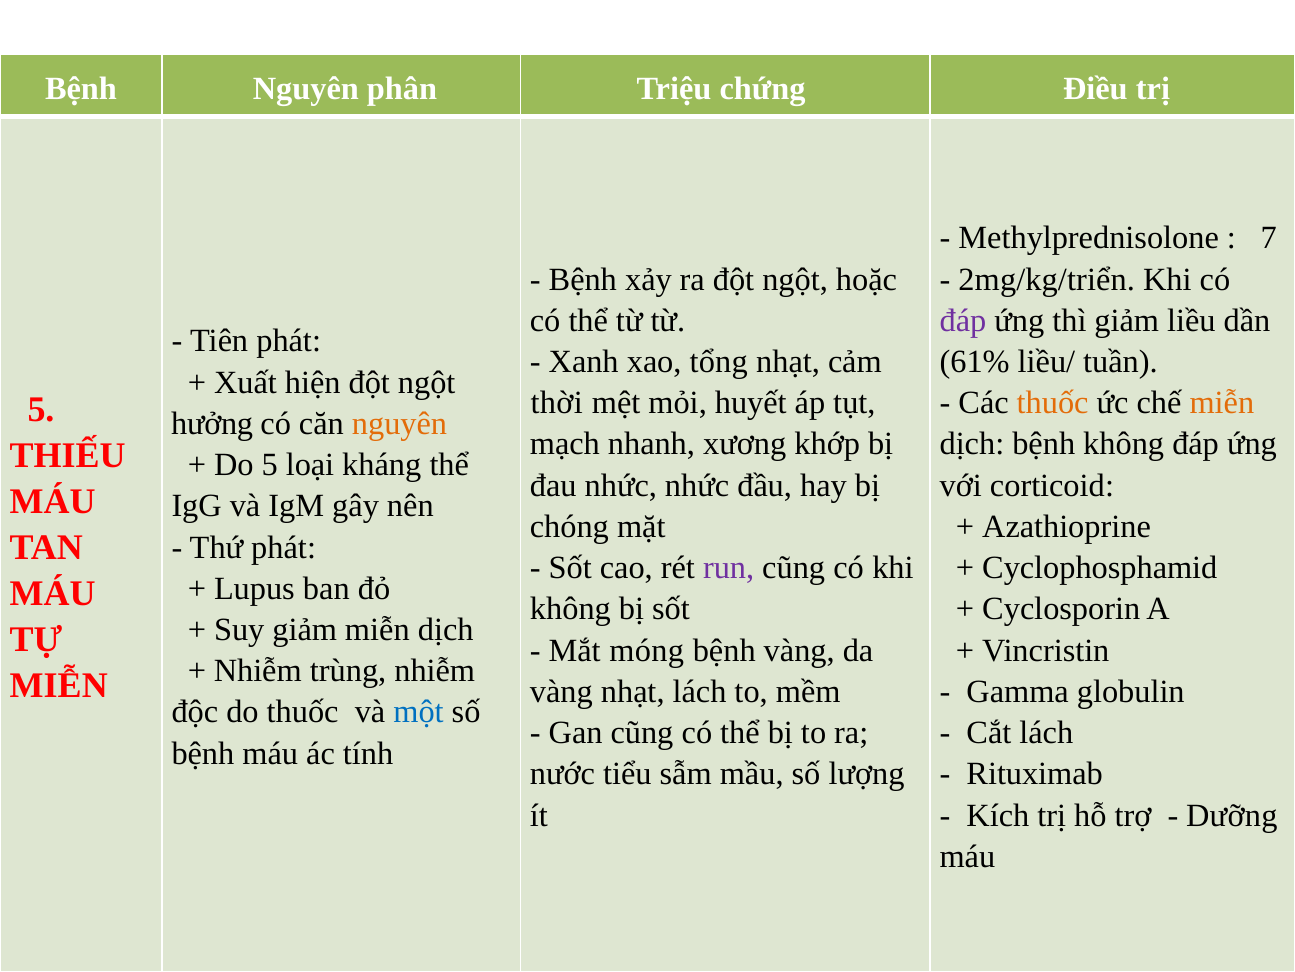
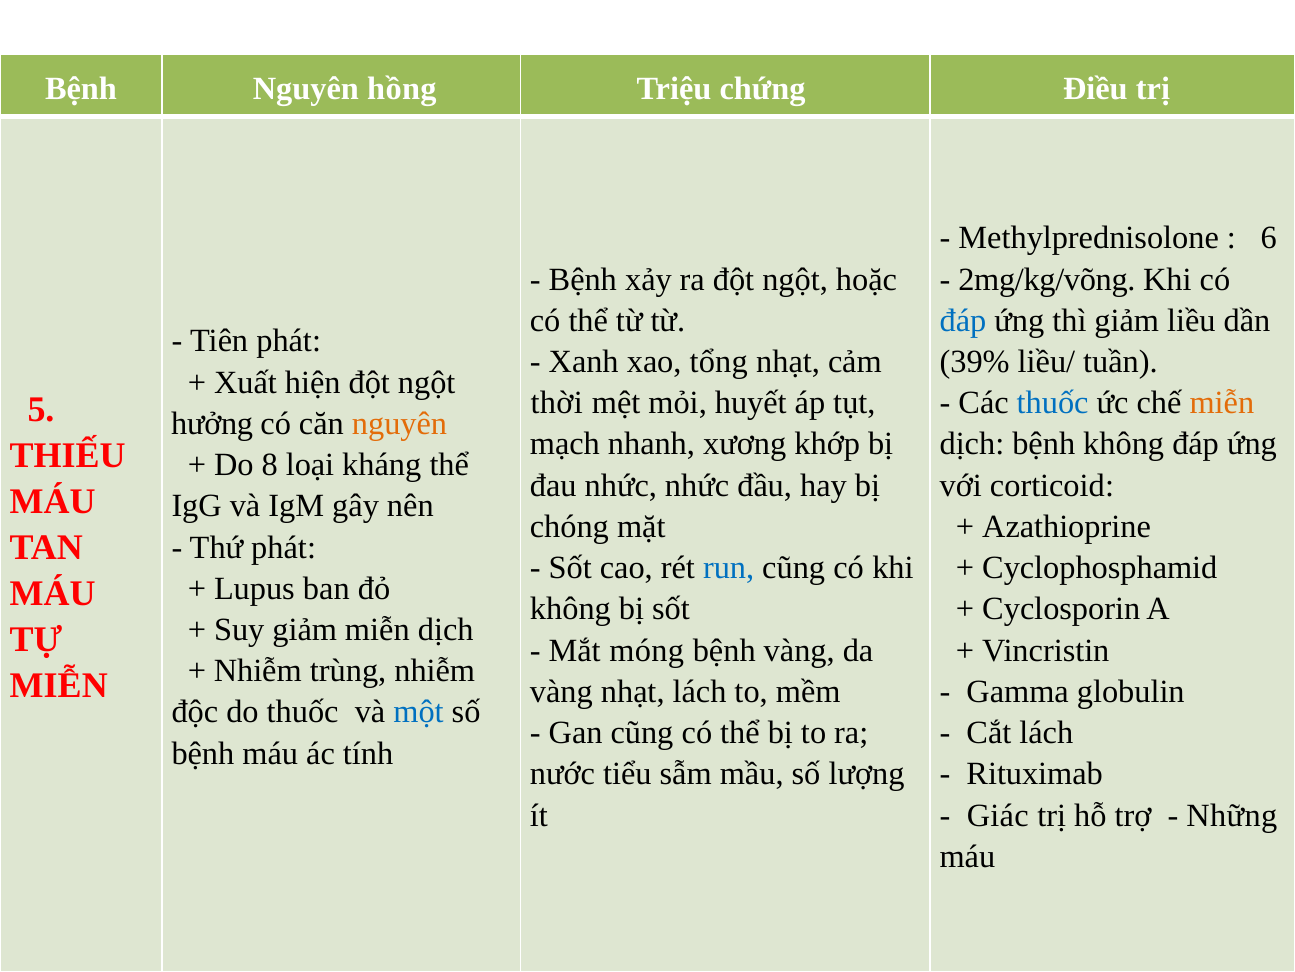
phân: phân -> hồng (402, 88)
7: 7 -> 6 (1269, 238)
2mg/kg/triển: 2mg/kg/triển -> 2mg/kg/võng (1047, 279)
đáp colour: purple -> blue (963, 320)
61%: 61% -> 39% (975, 362)
thuốc colour: orange -> blue (1053, 403)
Do 5: 5 -> 8 (270, 465)
run colour: purple -> blue (729, 568)
Kích: Kích -> Giác (998, 815)
Dưỡng: Dưỡng -> Những (1232, 815)
